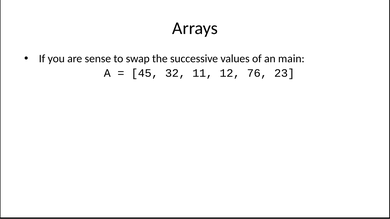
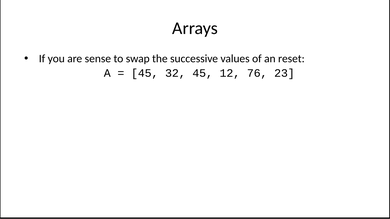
main: main -> reset (291, 59)
32 11: 11 -> 45 (203, 73)
